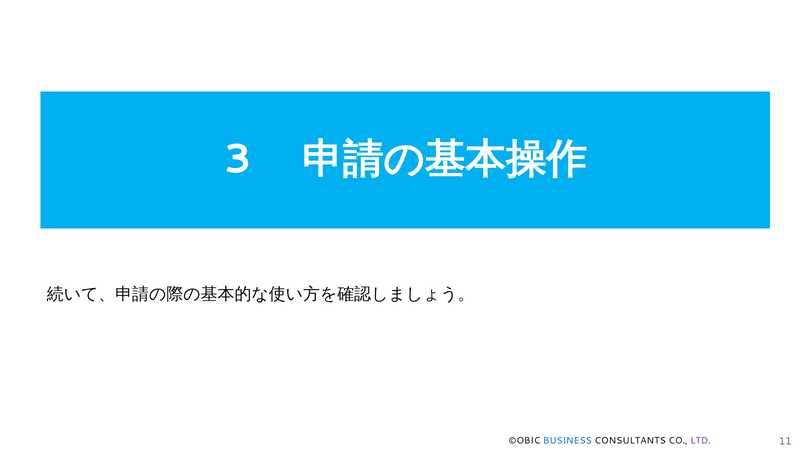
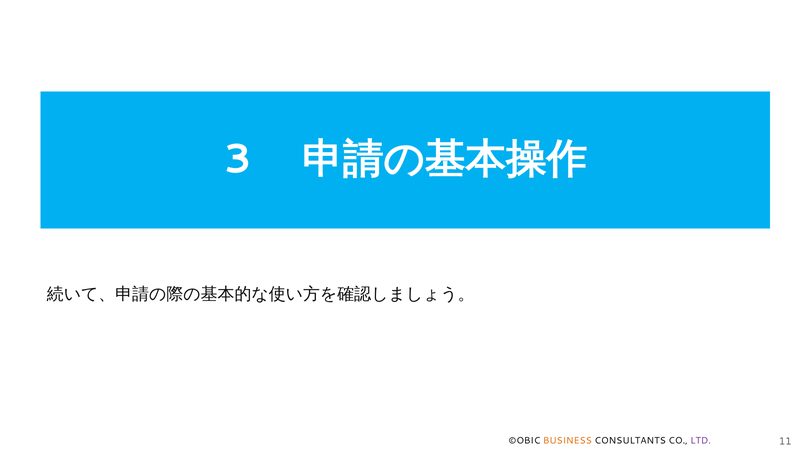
BUSINESS colour: blue -> orange (567, 441)
